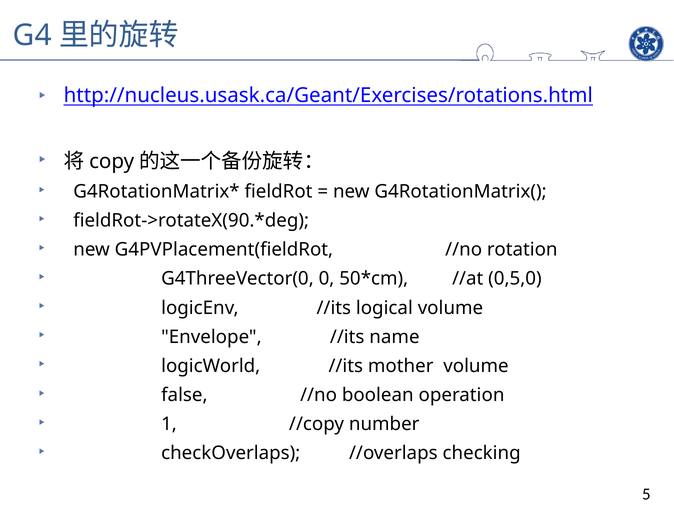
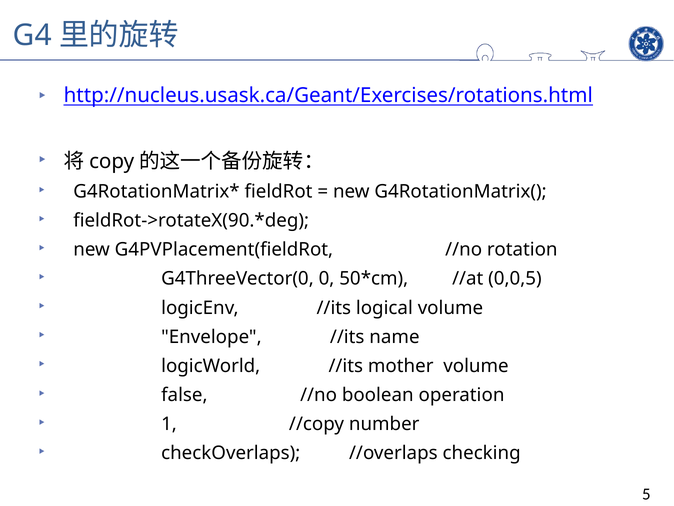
0,5,0: 0,5,0 -> 0,0,5 (515, 278)
